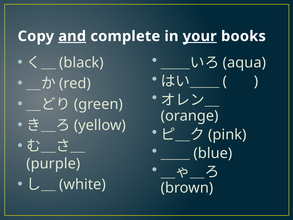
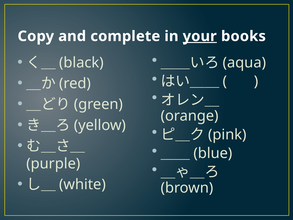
and underline: present -> none (72, 36)
